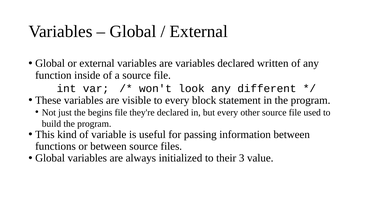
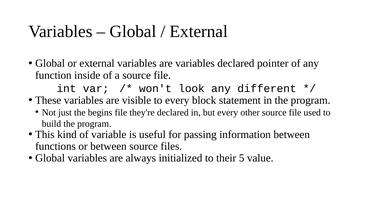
written: written -> pointer (273, 63)
3: 3 -> 5 (242, 158)
